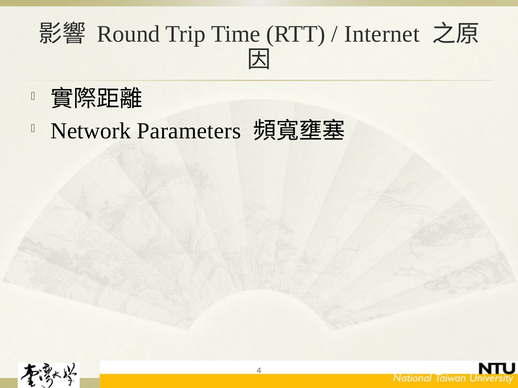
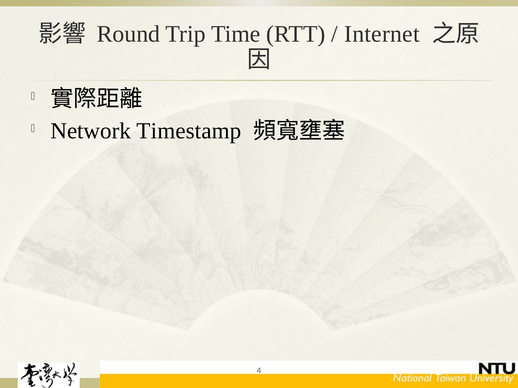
Parameters: Parameters -> Timestamp (189, 131)
